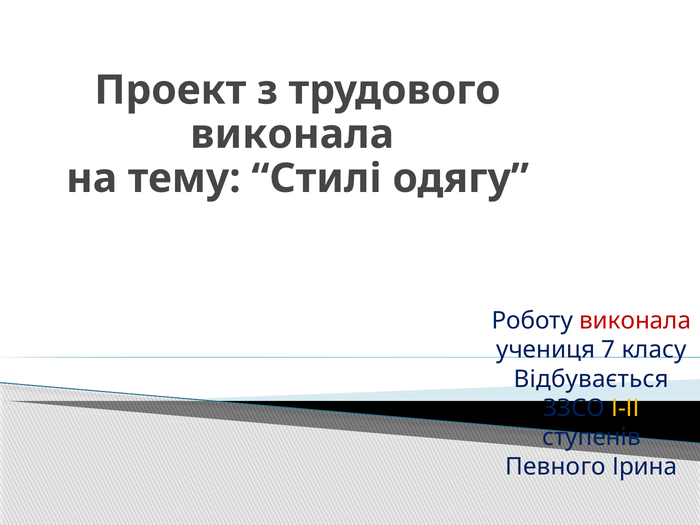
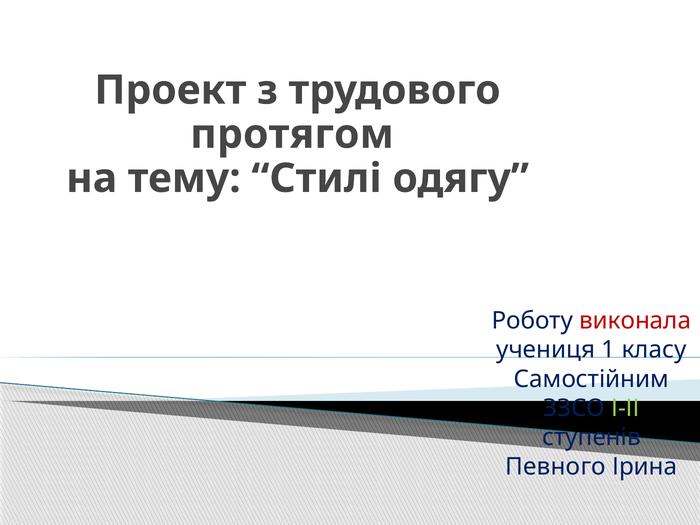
виконала: виконала -> протягом (292, 134)
7: 7 -> 1 (608, 350)
Відбувається: Відбувається -> Самостійним (591, 379)
І-ІІ colour: yellow -> light green (625, 408)
